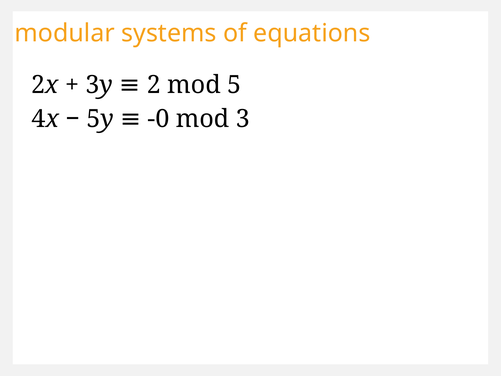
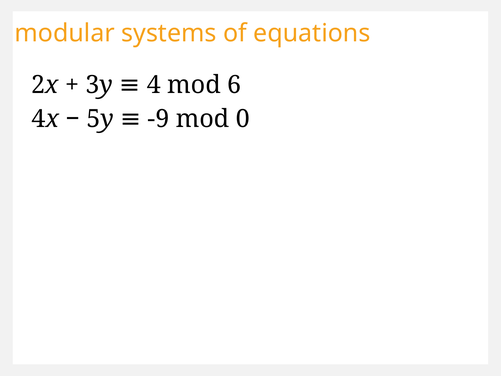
2: 2 -> 4 (154, 85)
5: 5 -> 6 (234, 85)
-0: -0 -> -9 (159, 119)
3: 3 -> 0 (243, 119)
